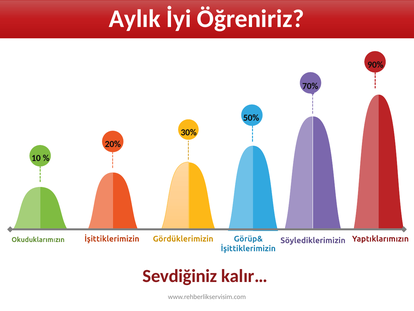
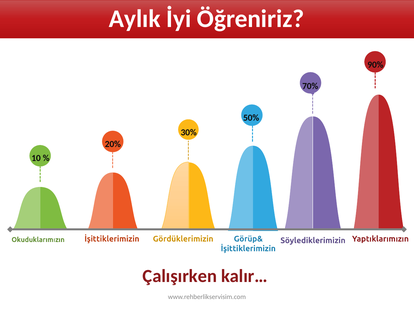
Sevdiğiniz: Sevdiğiniz -> Çalışırken (180, 276)
